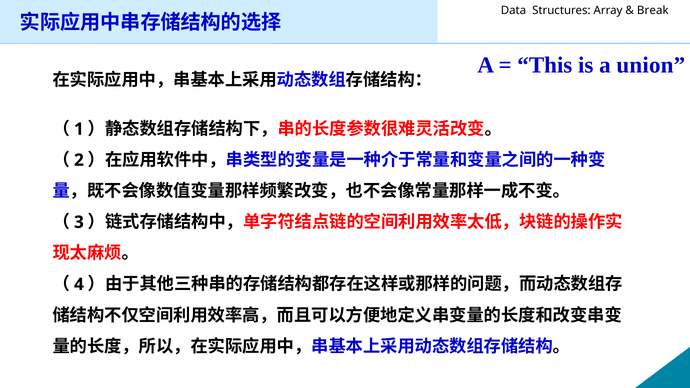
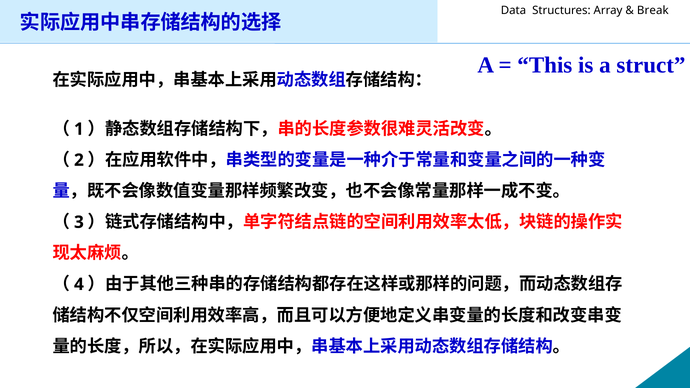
union: union -> struct (651, 65)
